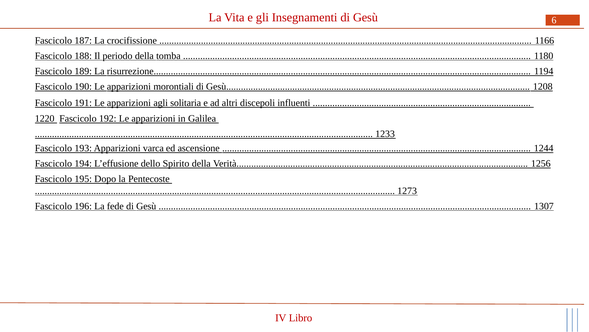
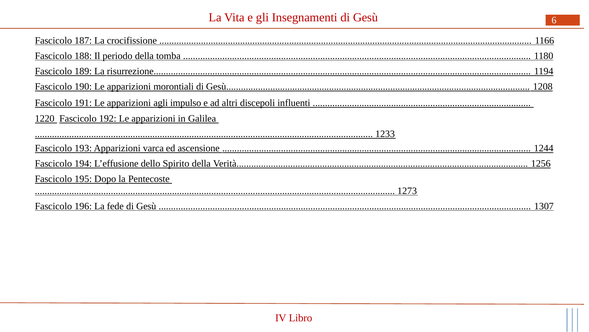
solitaria: solitaria -> impulso (186, 103)
